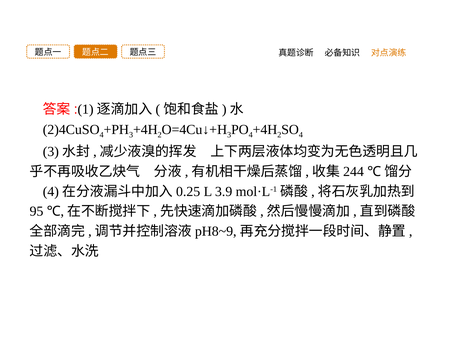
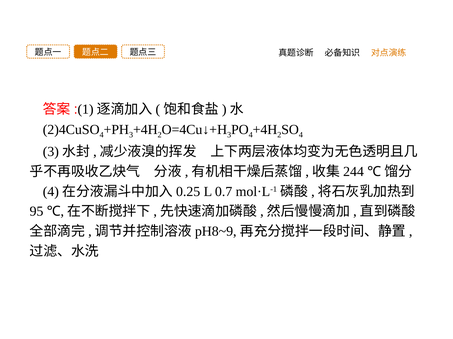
3.9: 3.9 -> 0.7 (224, 192)
